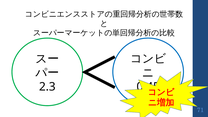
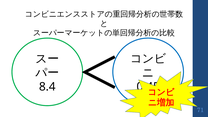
2.3: 2.3 -> 8.4 (47, 87)
